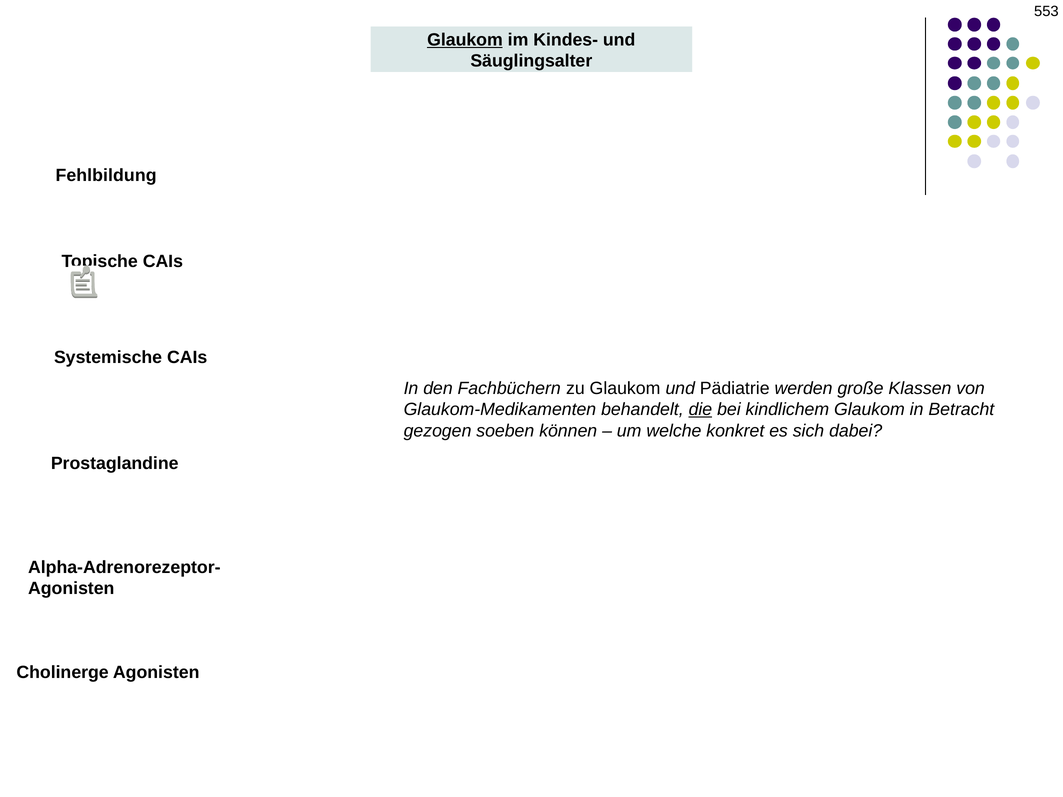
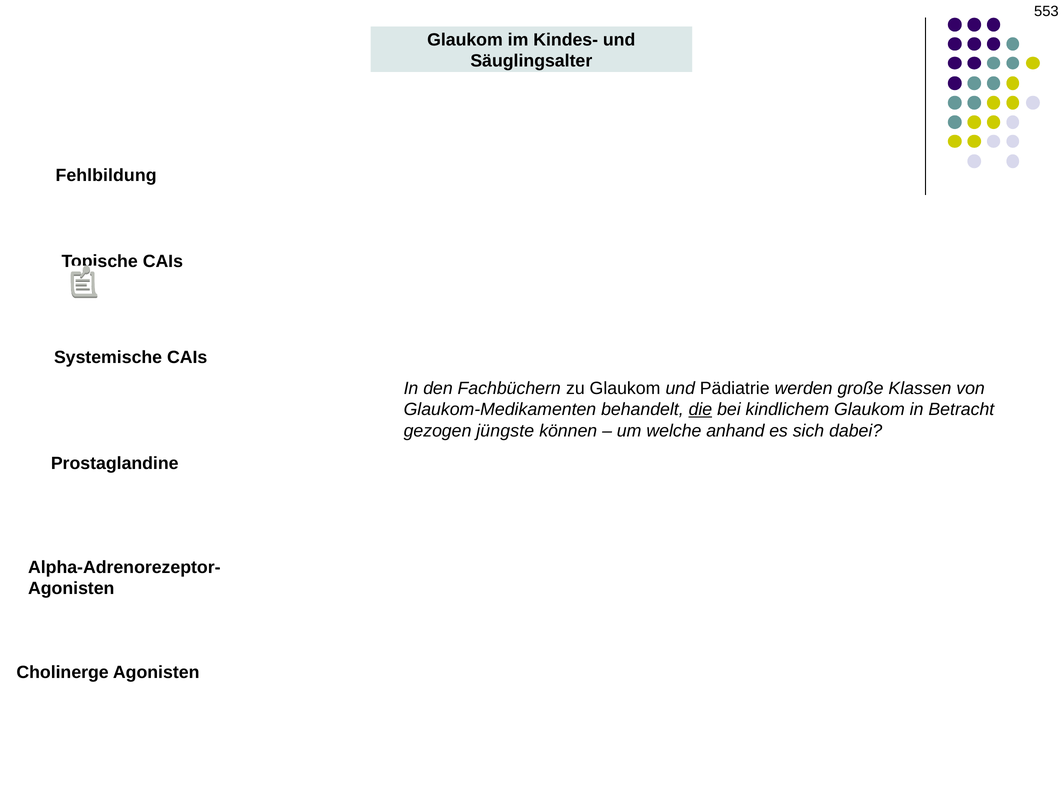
Glaukom underline: present -> none (465, 40)
soeben: soeben -> jüngste (505, 431)
konkret: konkret -> anhand (735, 431)
